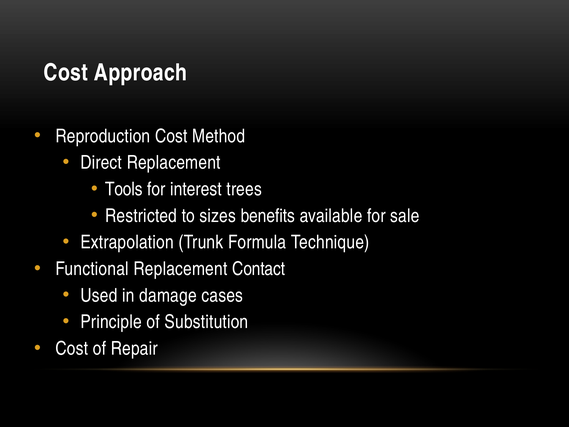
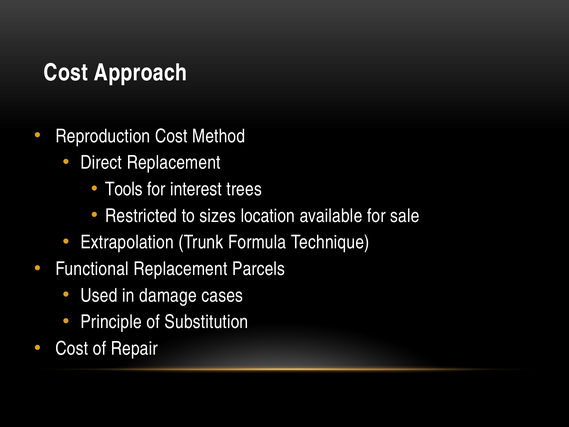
benefits: benefits -> location (268, 216)
Contact: Contact -> Parcels (259, 269)
